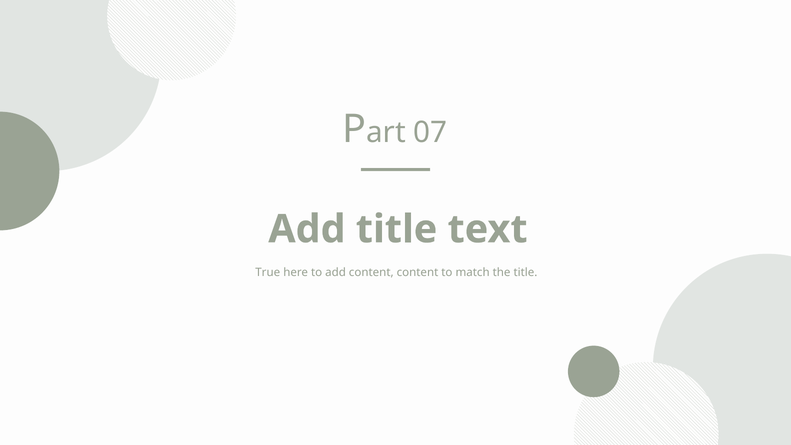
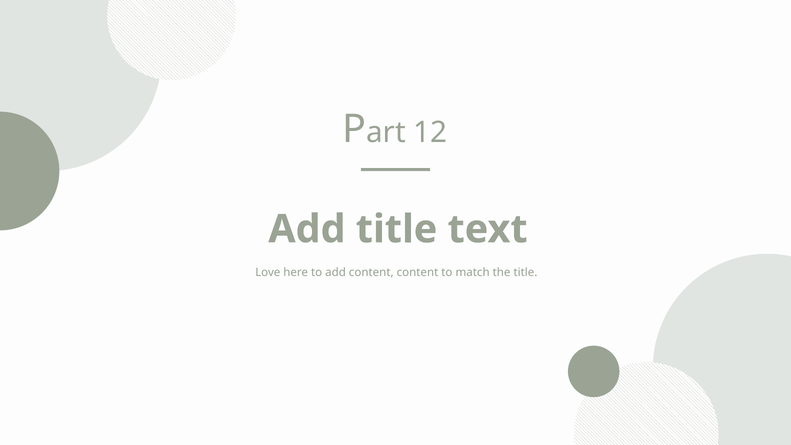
07: 07 -> 12 (430, 132)
True: True -> Love (268, 273)
